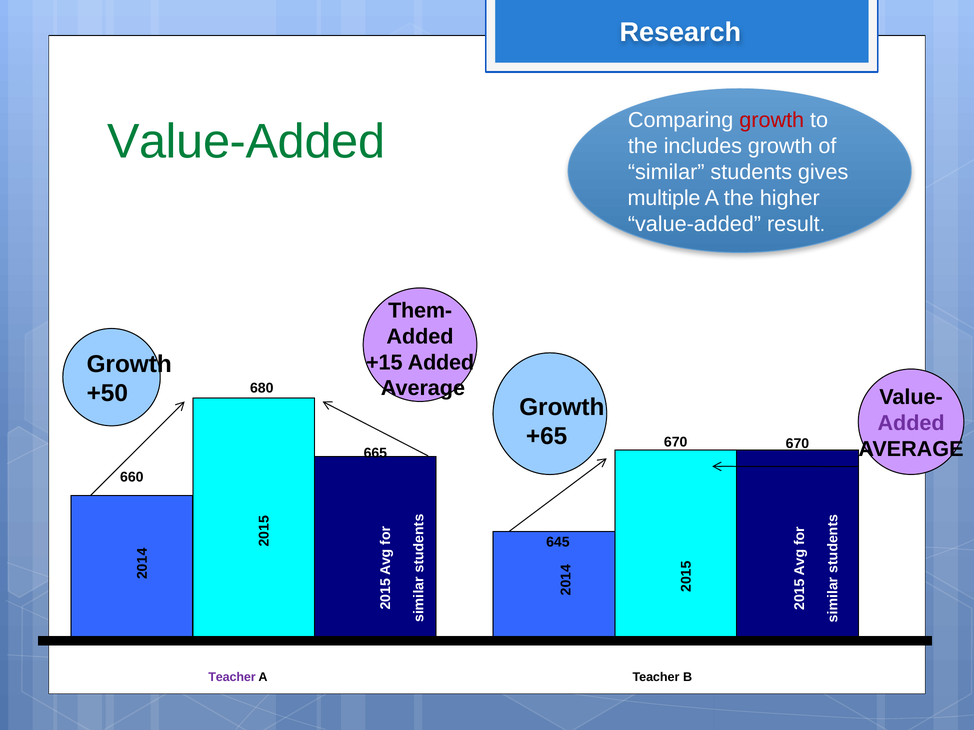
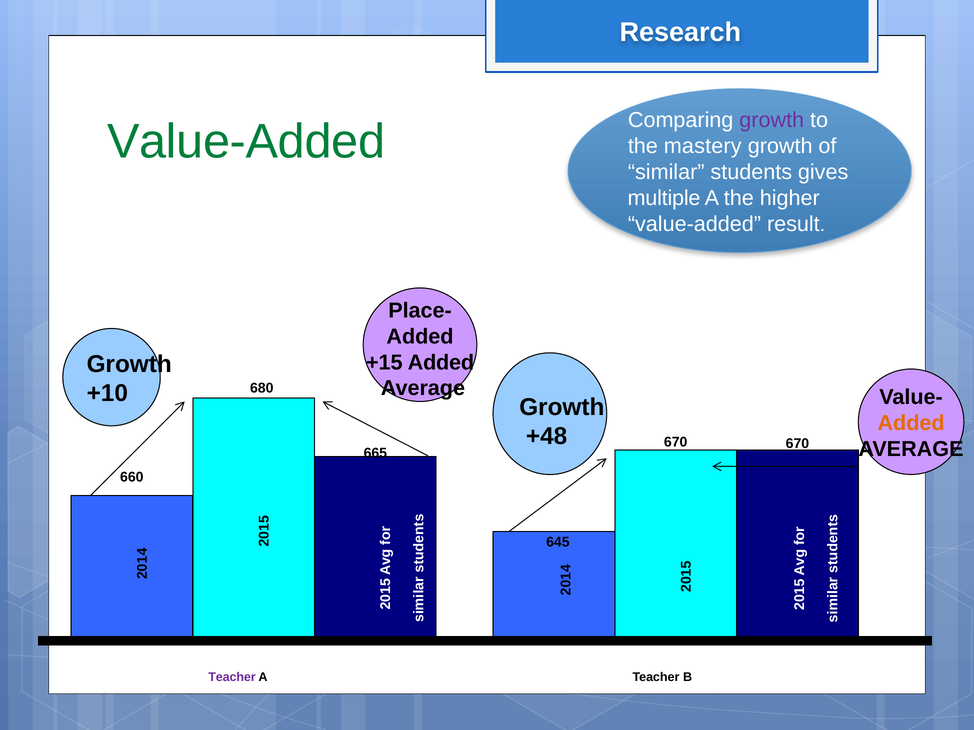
growth colour: red -> purple (772, 120)
includes: includes -> mastery (703, 146)
Them-: Them- -> Place- (420, 311)
+50: +50 -> +10 (107, 394)
Added colour: purple -> orange (911, 424)
+65: +65 -> +48 (547, 437)
